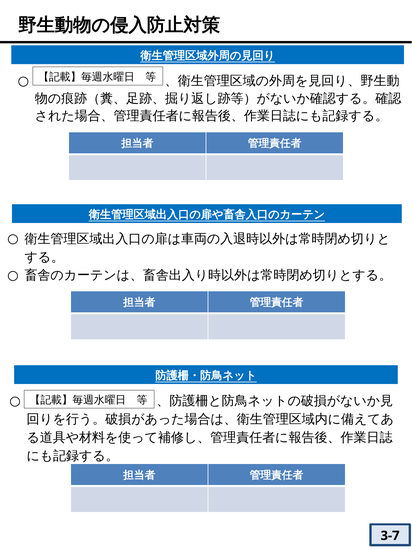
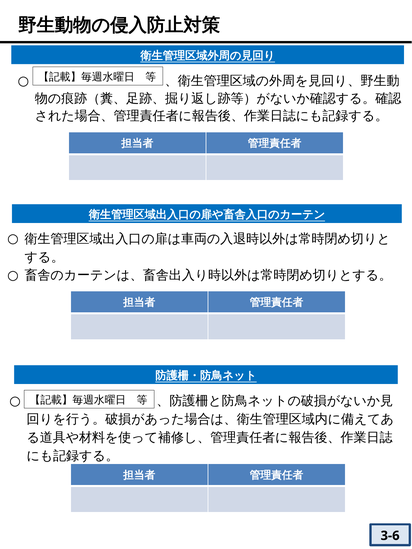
3-7: 3-7 -> 3-6 (390, 536)
